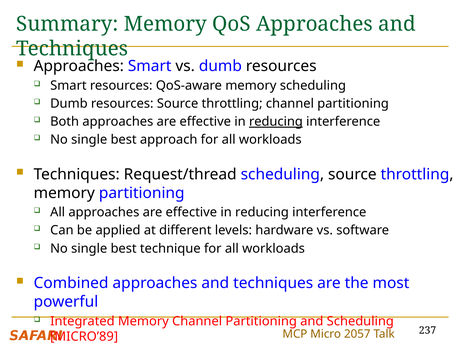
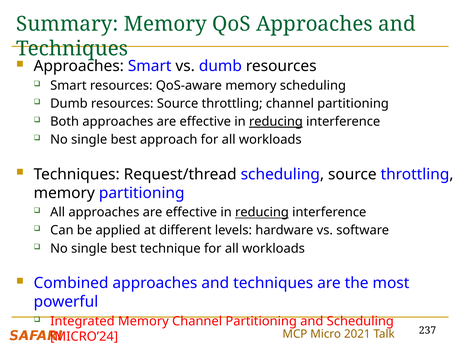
reducing underline: none -> present (262, 212)
2057: 2057 -> 2021 (357, 334)
MICRO’89: MICRO’89 -> MICRO’24 (84, 337)
